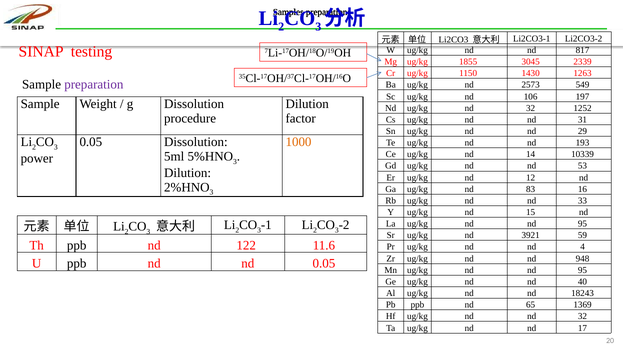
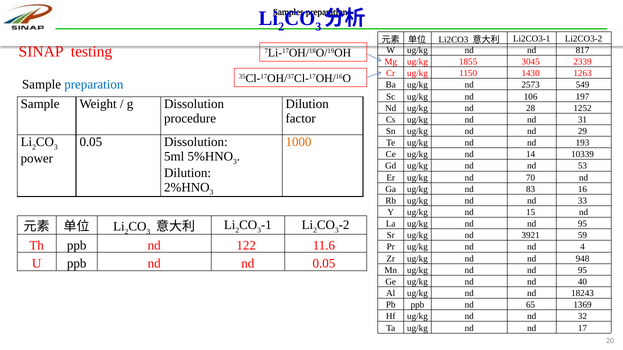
preparation colour: purple -> blue (94, 85)
ug/kg nd 32: 32 -> 28 (531, 108)
12: 12 -> 70 (531, 178)
